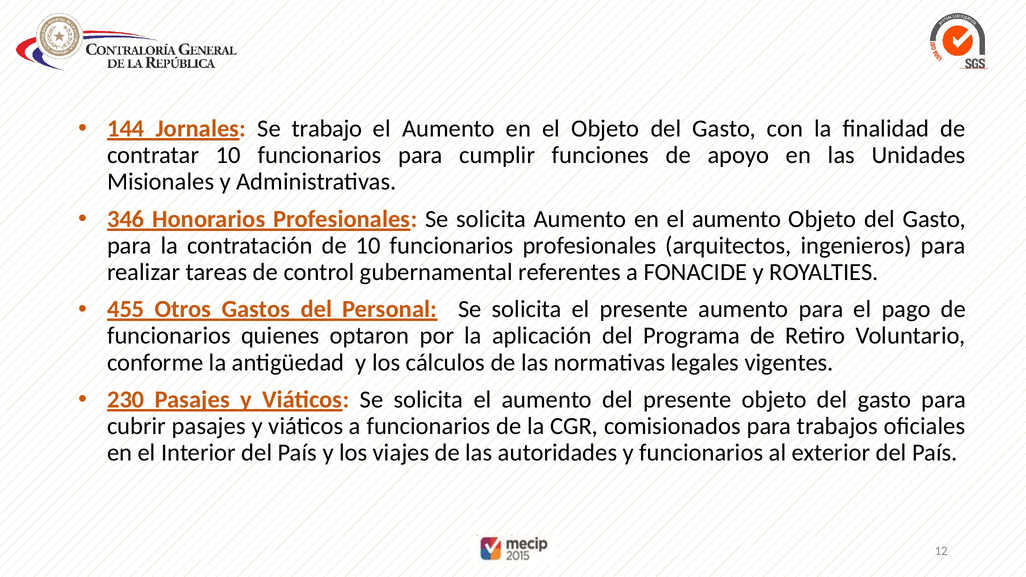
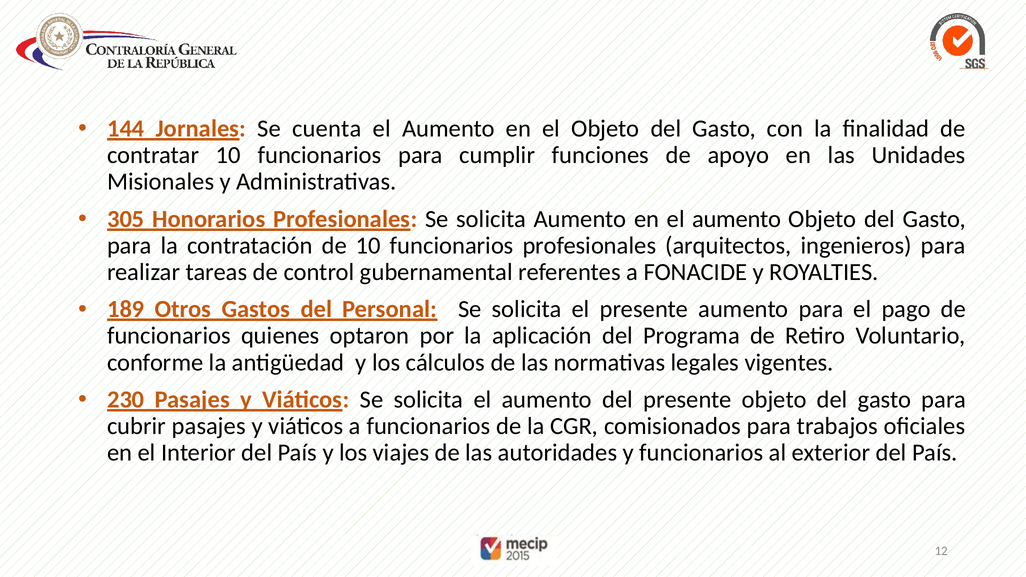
trabajo: trabajo -> cuenta (327, 129)
346: 346 -> 305 (126, 219)
455: 455 -> 189 (126, 309)
